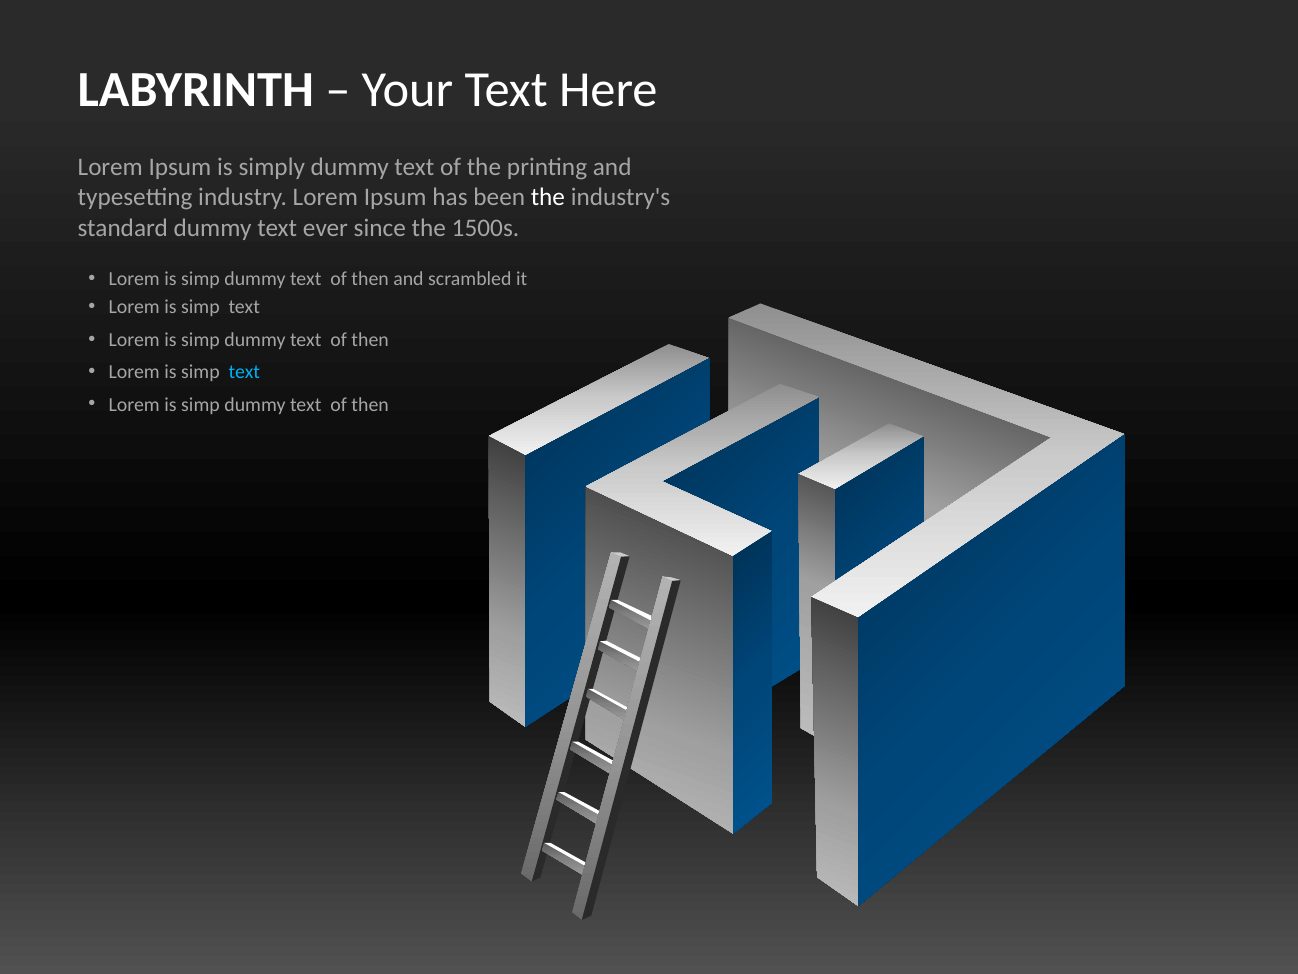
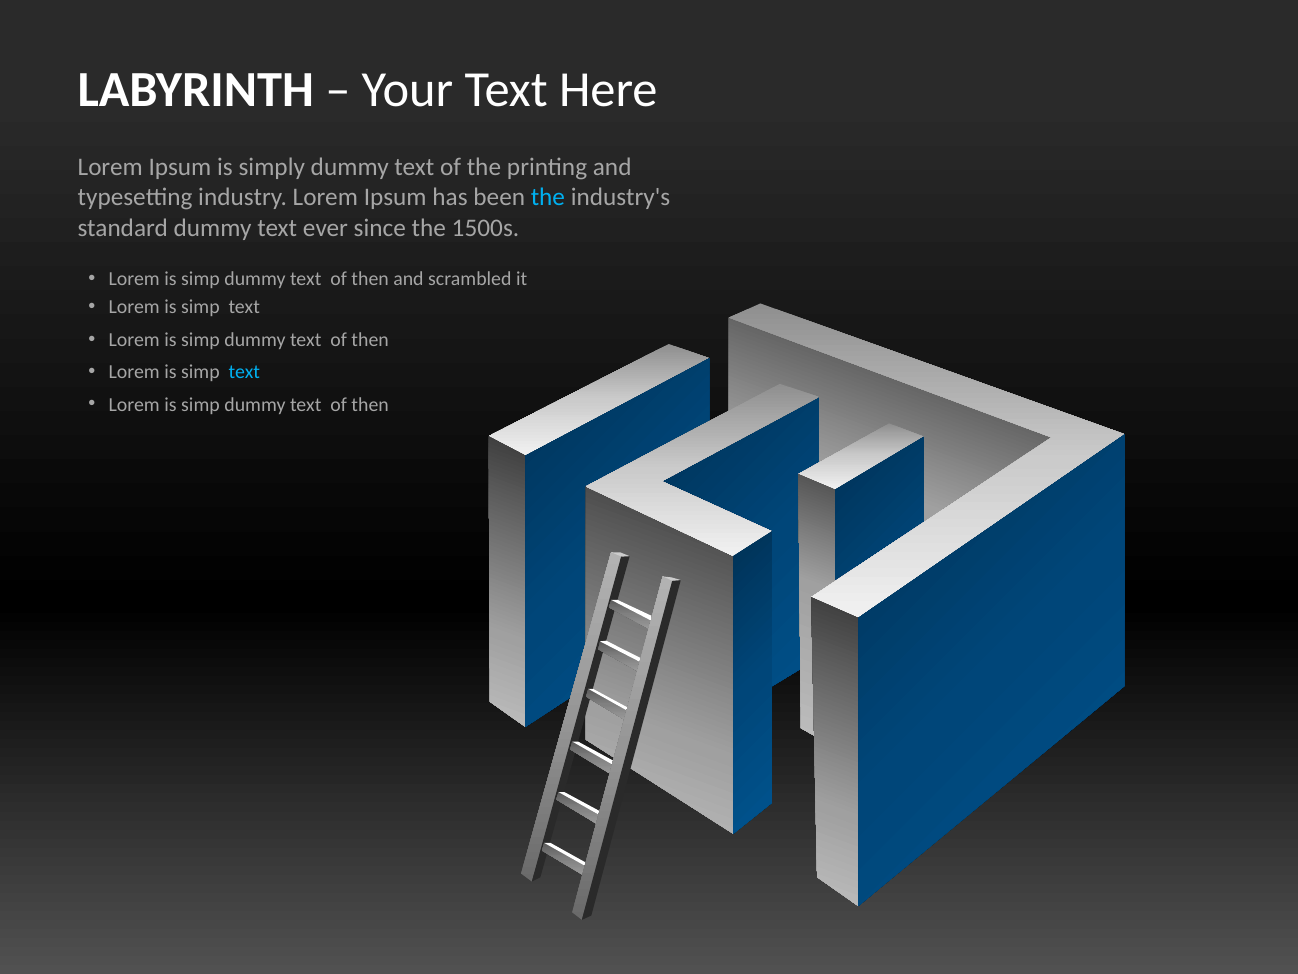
the colour: white -> light blue (548, 198)
